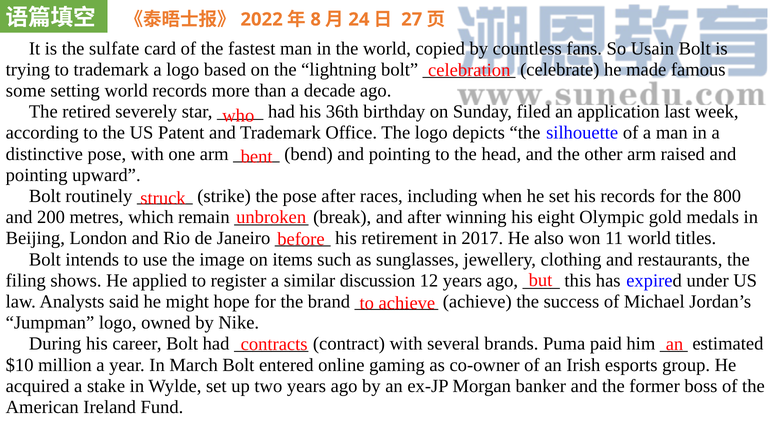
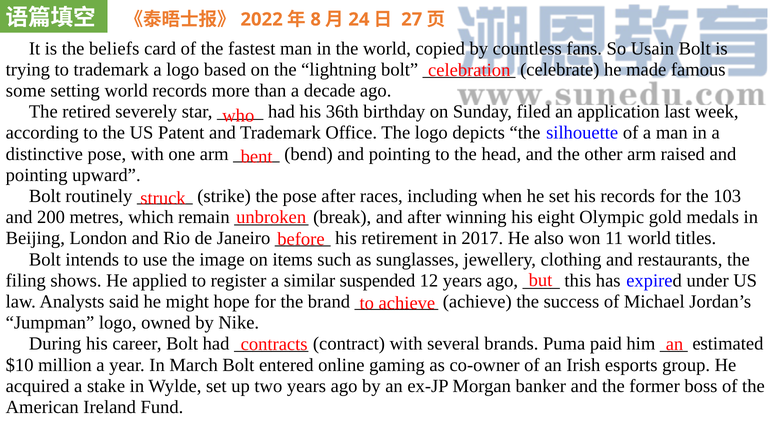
sulfate: sulfate -> beliefs (114, 48)
800: 800 -> 103 (727, 196)
discussion: discussion -> suspended (378, 281)
